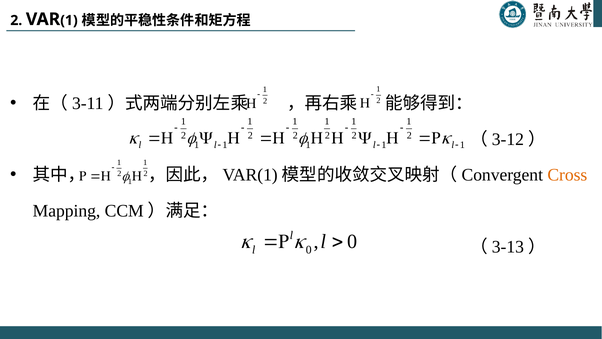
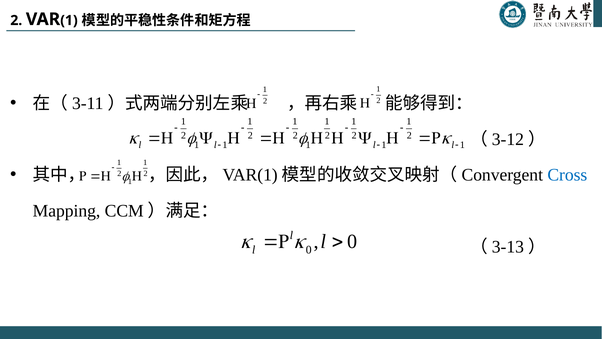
Cross colour: orange -> blue (567, 175)
